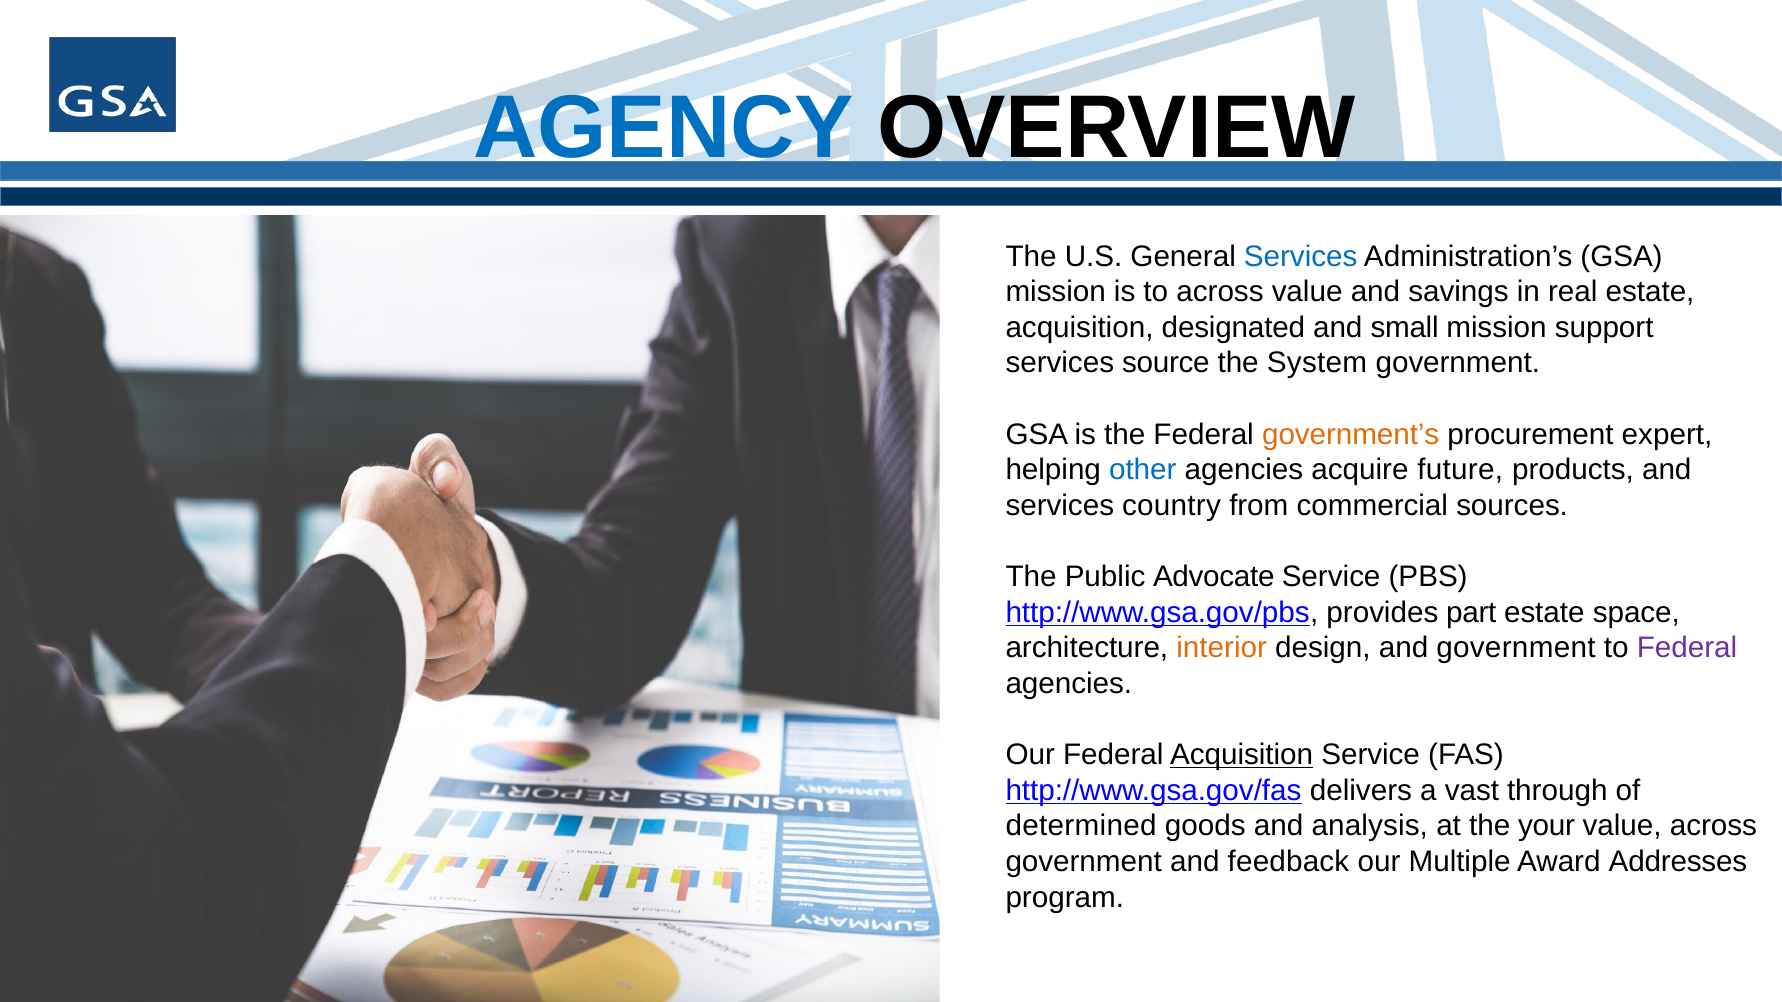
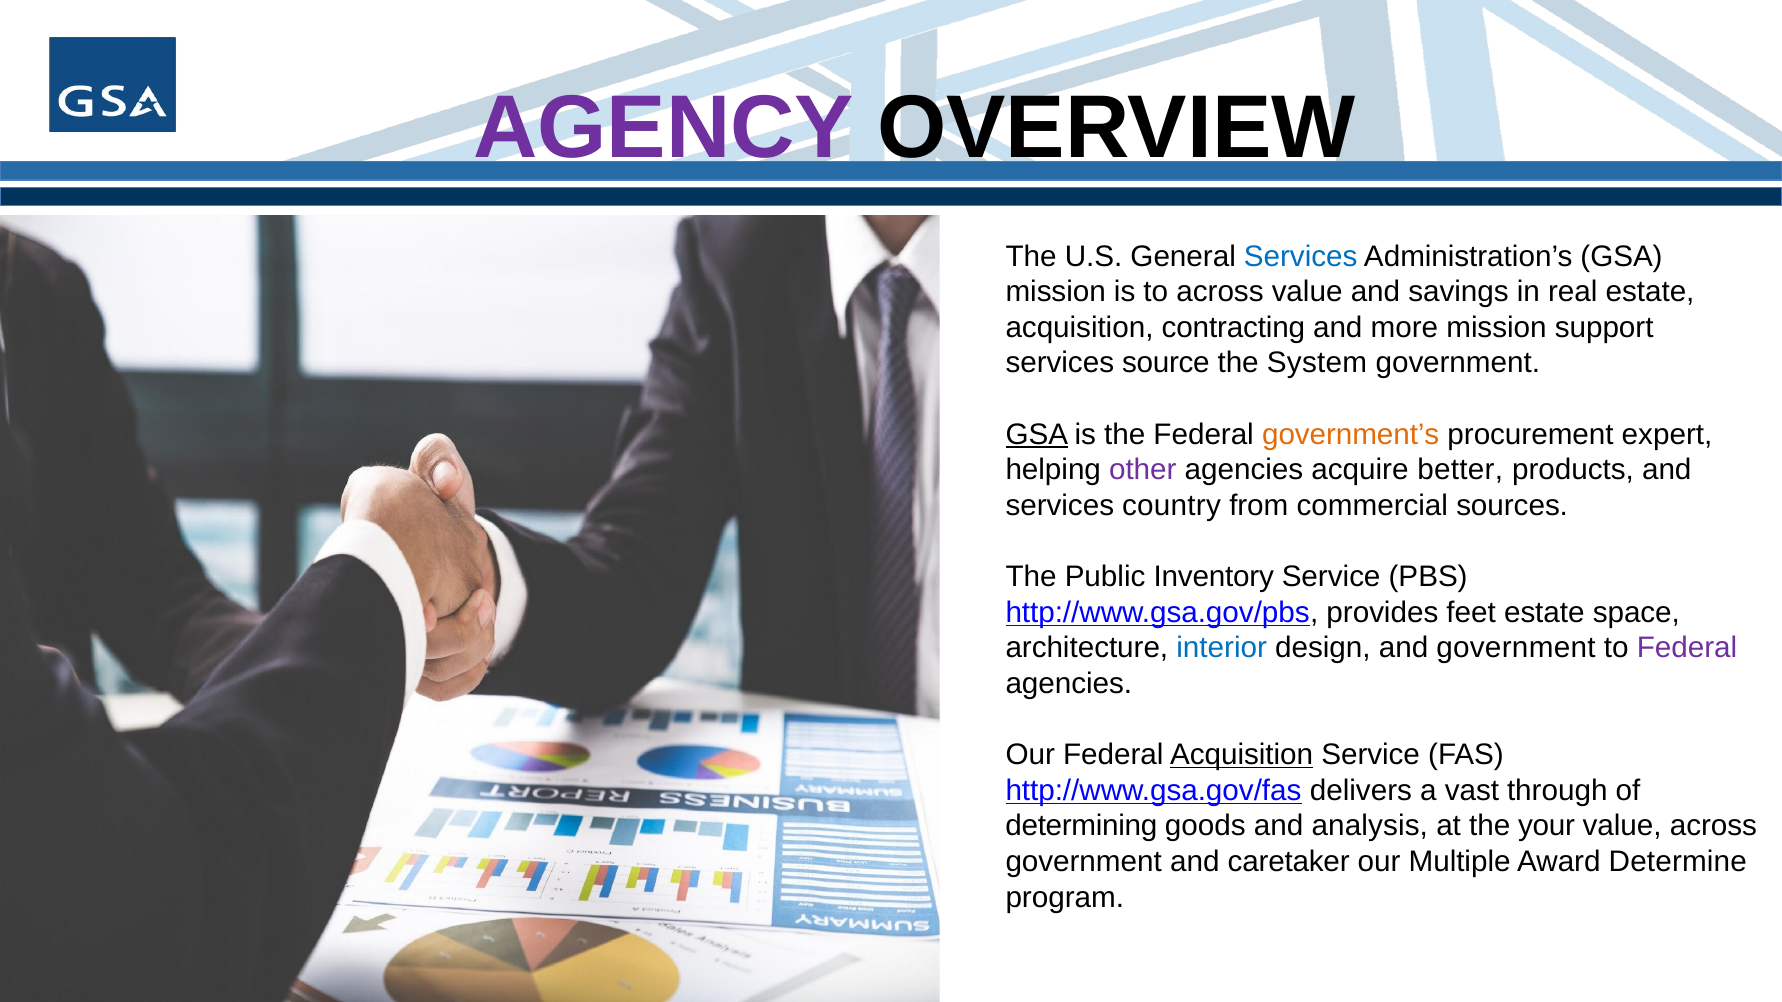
AGENCY colour: blue -> purple (664, 128)
designated: designated -> contracting (1233, 328)
small: small -> more (1404, 328)
GSA underline: none -> present (1037, 435)
other colour: blue -> purple (1143, 470)
future: future -> better (1460, 470)
Advocate: Advocate -> Inventory (1214, 577)
part: part -> feet (1471, 613)
interior colour: orange -> blue (1222, 648)
determined: determined -> determining (1081, 826)
feedback: feedback -> caretaker (1289, 862)
Addresses: Addresses -> Determine (1678, 862)
